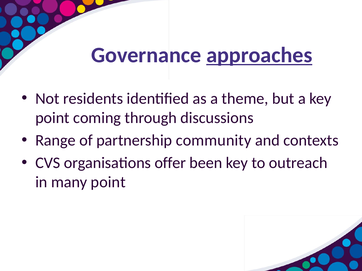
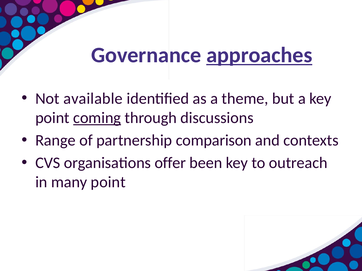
residents: residents -> available (93, 99)
coming underline: none -> present (97, 118)
community: community -> comparison (214, 141)
